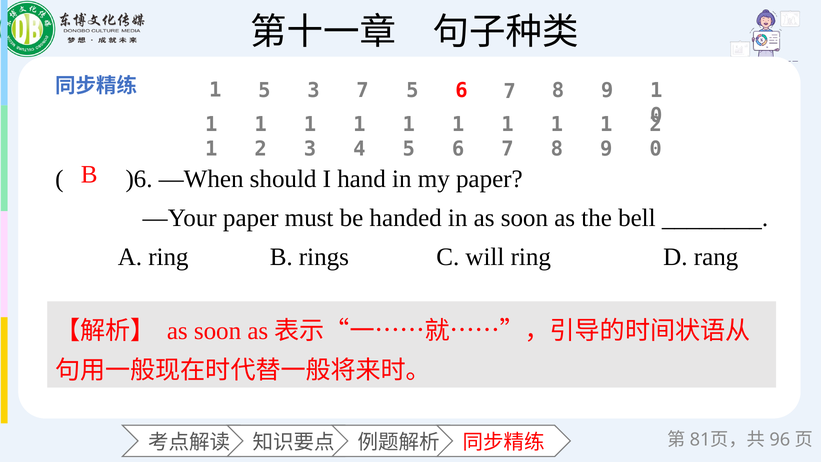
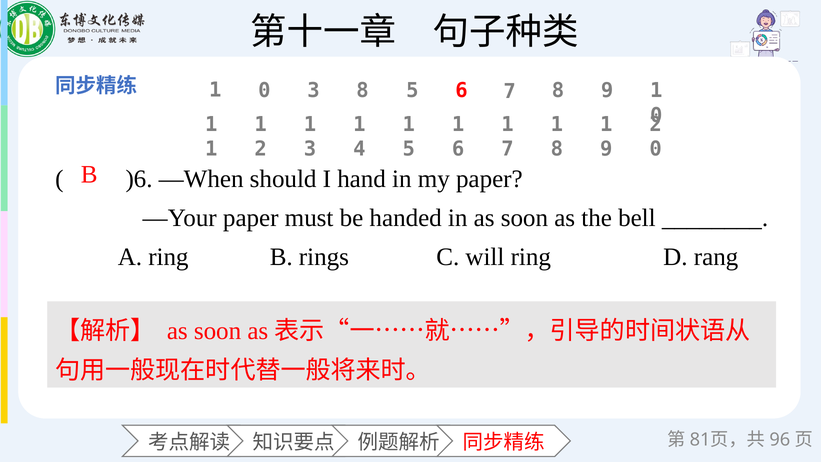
5: 5 -> 0 (264, 91)
3 7: 7 -> 8 (363, 91)
